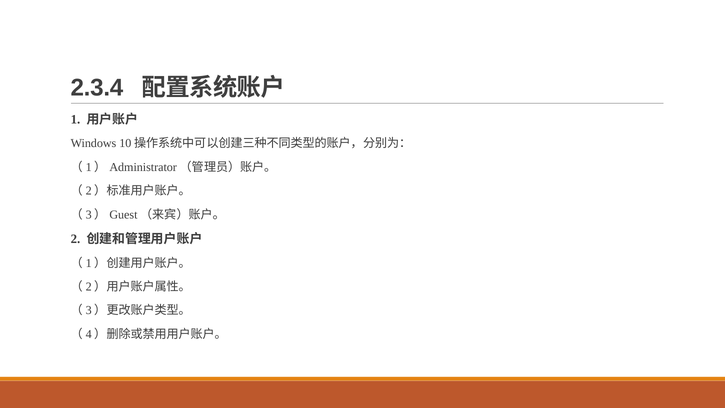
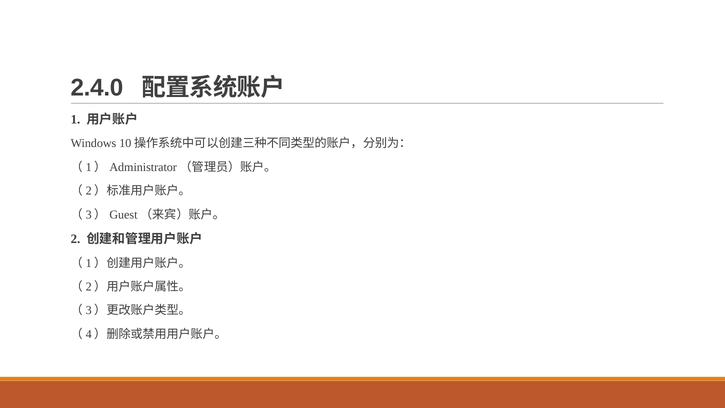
2.3.4: 2.3.4 -> 2.4.0 (97, 88)
